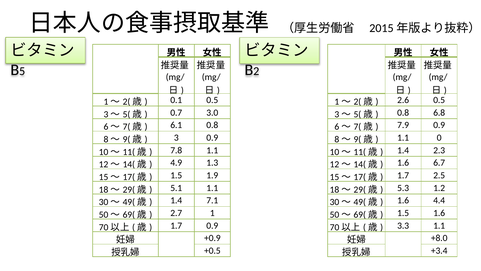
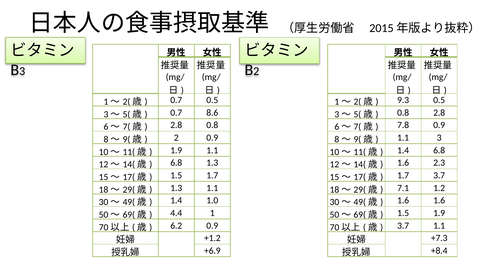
5: 5 -> 3 (22, 71)
0.1: 0.1 -> 0.7 (176, 100)
2.6: 2.6 -> 9.3 (403, 100)
3.0: 3.0 -> 8.6 (212, 112)
0.8 6.8: 6.8 -> 2.8 (439, 112)
6.1: 6.1 -> 2.8 (176, 125)
7.9: 7.9 -> 7.8 (403, 125)
3: 3 -> 2 (176, 138)
1.1 0: 0 -> 3 (439, 138)
7.8: 7.8 -> 1.9 (176, 150)
1.4 2.3: 2.3 -> 6.8 (439, 150)
4.9: 4.9 -> 6.8 (176, 163)
6.7: 6.7 -> 2.3 (439, 163)
1.5 1.9: 1.9 -> 1.7 (212, 175)
1.7 2.5: 2.5 -> 3.7 (439, 175)
5.1: 5.1 -> 1.3 (176, 188)
5.3: 5.3 -> 7.1 (403, 188)
7.1: 7.1 -> 1.0 (212, 200)
1.6 4.4: 4.4 -> 1.6 (439, 200)
2.7: 2.7 -> 4.4 (176, 213)
1.5 1.6: 1.6 -> 1.9 (439, 213)
1.7: 1.7 -> 6.2 (176, 225)
3.3: 3.3 -> 3.7 (403, 225)
+0.9: +0.9 -> +1.2 (212, 238)
+8.0: +8.0 -> +7.3 (439, 238)
+0.5: +0.5 -> +6.9 (212, 250)
+3.4: +3.4 -> +8.4 (439, 250)
